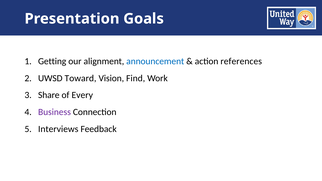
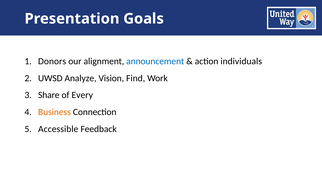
Getting: Getting -> Donors (52, 61)
references: references -> individuals (241, 61)
Toward: Toward -> Analyze (81, 78)
Business colour: purple -> orange (54, 112)
Interviews: Interviews -> Accessible (58, 129)
